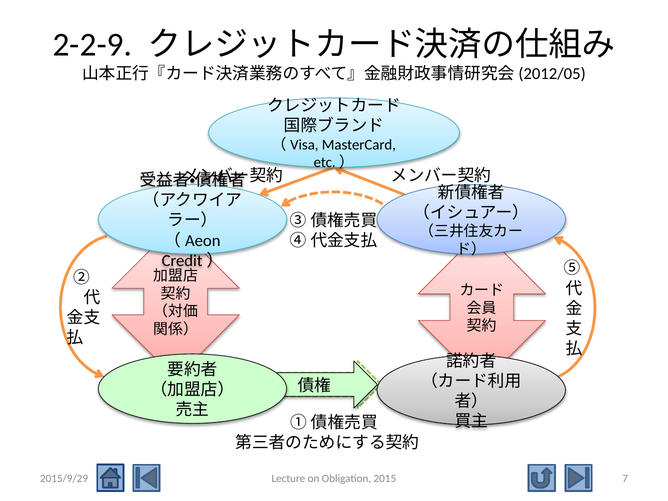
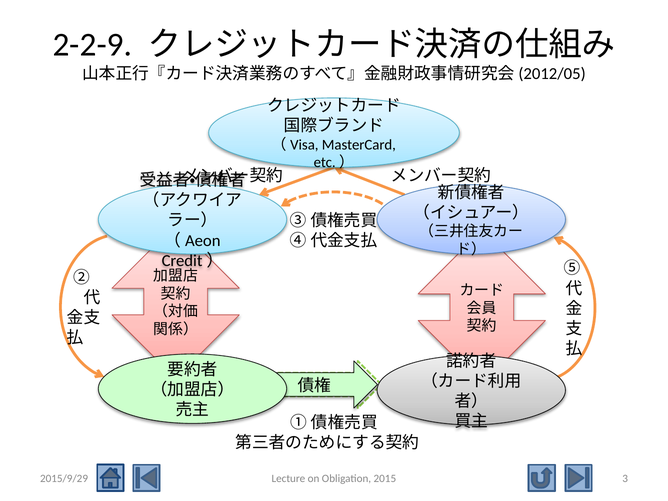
7: 7 -> 3 (625, 478)
